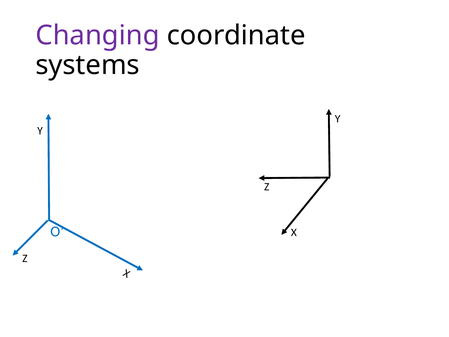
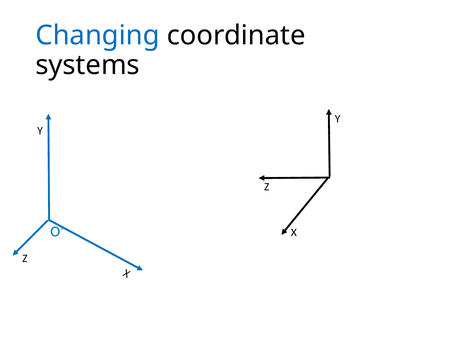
Changing colour: purple -> blue (98, 35)
